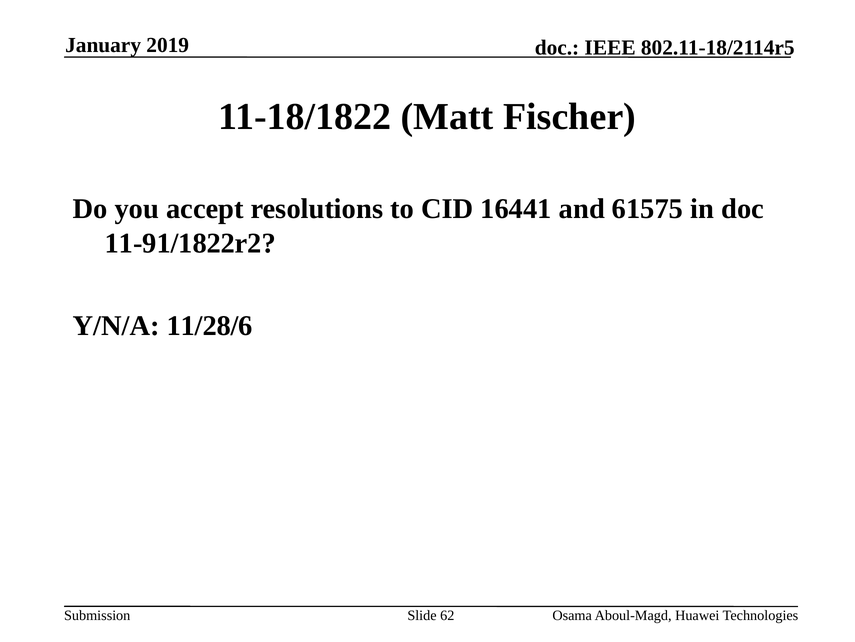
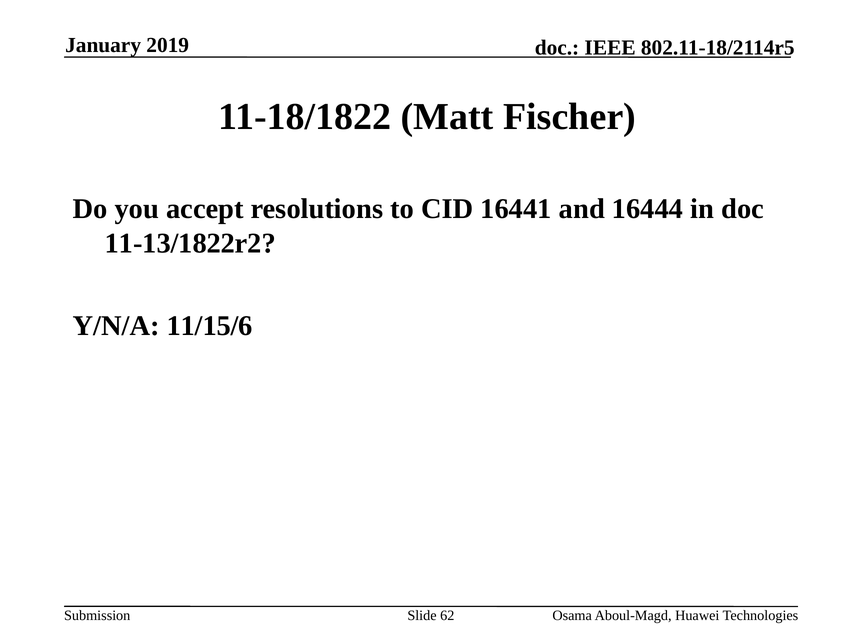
61575: 61575 -> 16444 (648, 209)
11-91/1822r2: 11-91/1822r2 -> 11-13/1822r2 (190, 243)
11/28/6: 11/28/6 -> 11/15/6 (210, 326)
